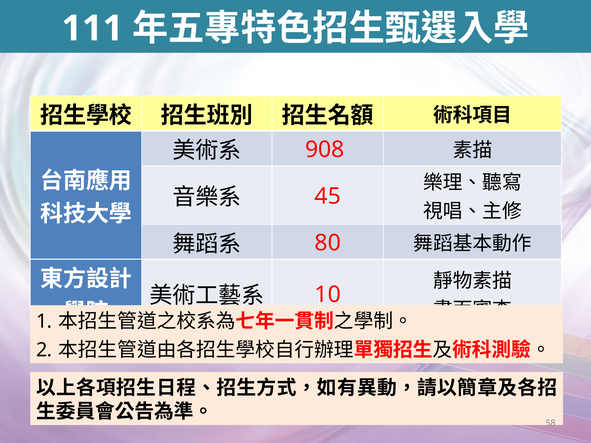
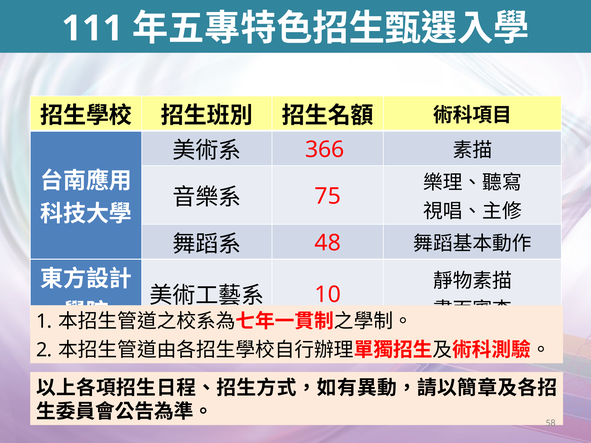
908: 908 -> 366 (325, 150)
45: 45 -> 75 (328, 196)
80: 80 -> 48 (328, 243)
